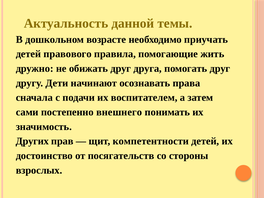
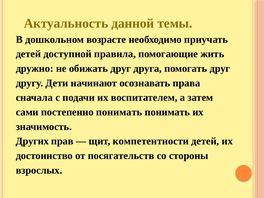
правового: правового -> доступной (68, 54)
постепенно внешнего: внешнего -> понимать (119, 112)
